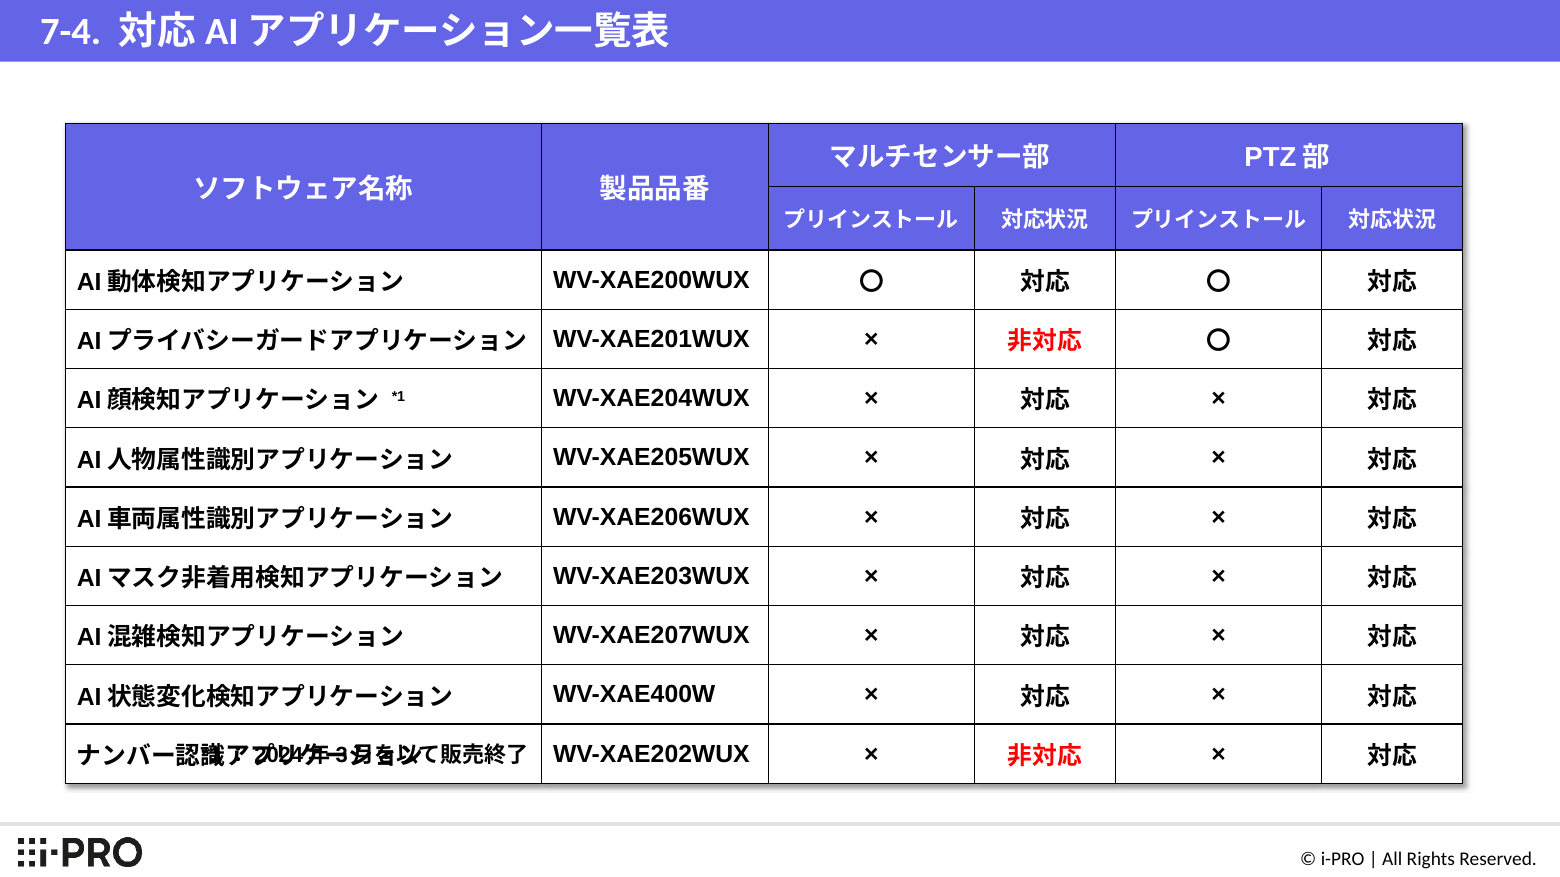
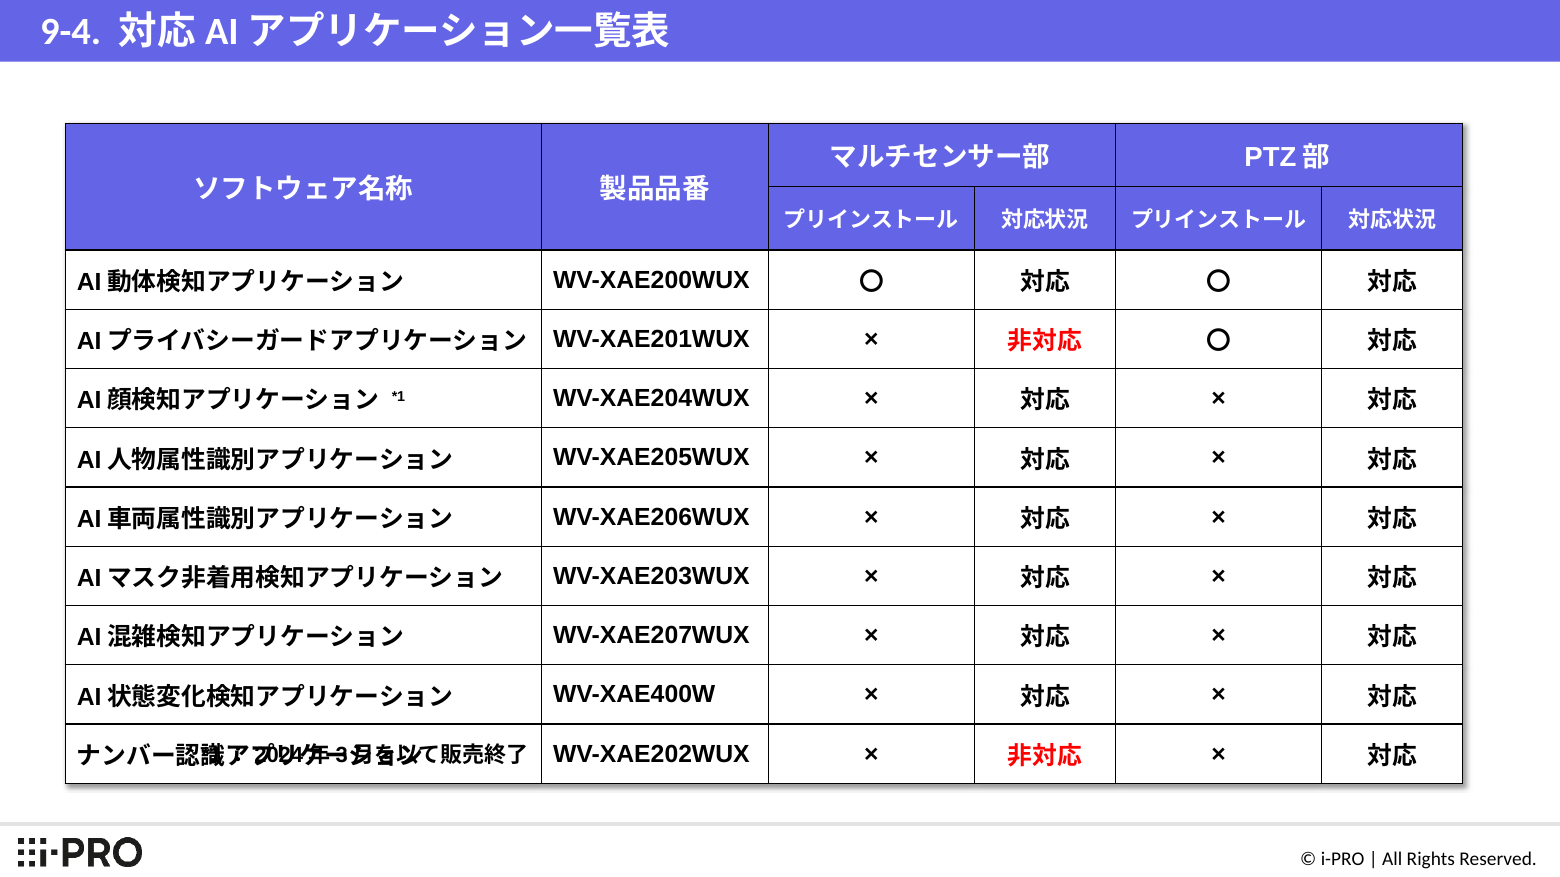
7-4: 7-4 -> 9-4 (71, 32)
